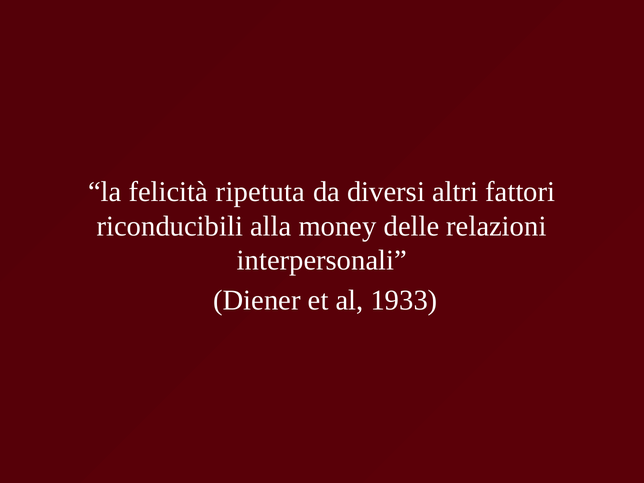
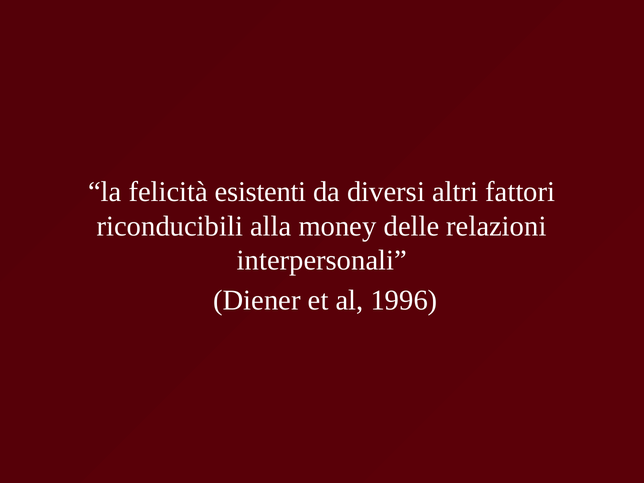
ripetuta: ripetuta -> esistenti (261, 192)
1933: 1933 -> 1996 (404, 301)
